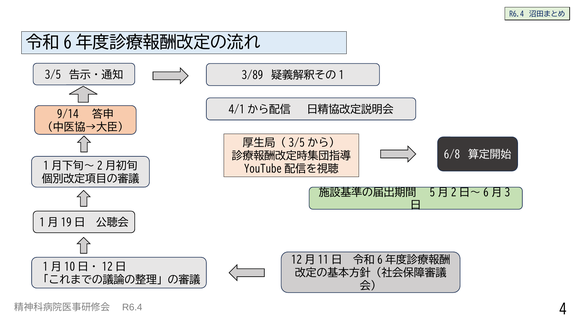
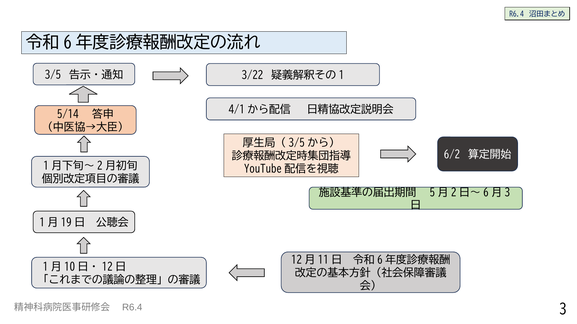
3/89: 3/89 -> 3/22 (252, 75)
9/14: 9/14 -> 5/14 (68, 114)
6/8: 6/8 -> 6/2 (452, 155)
4: 4 -> 3 (563, 310)
